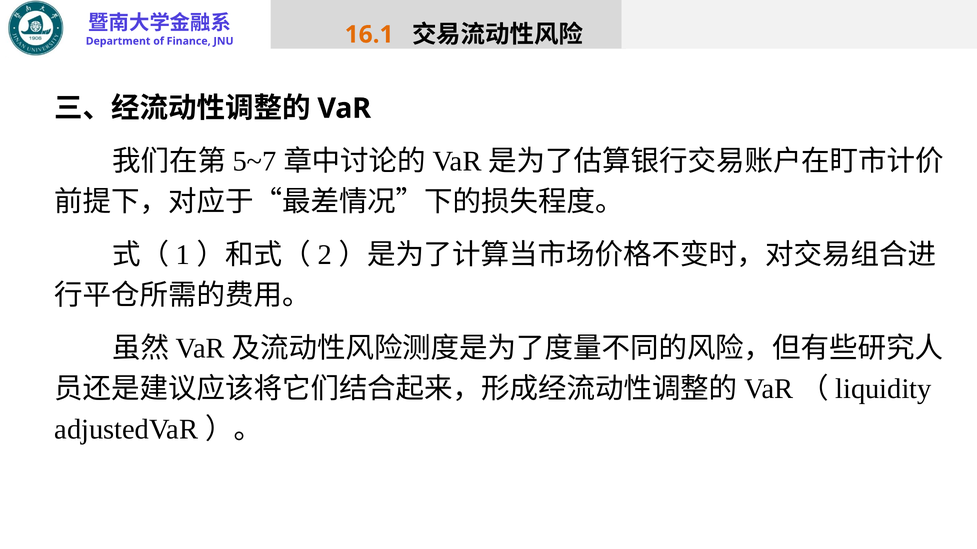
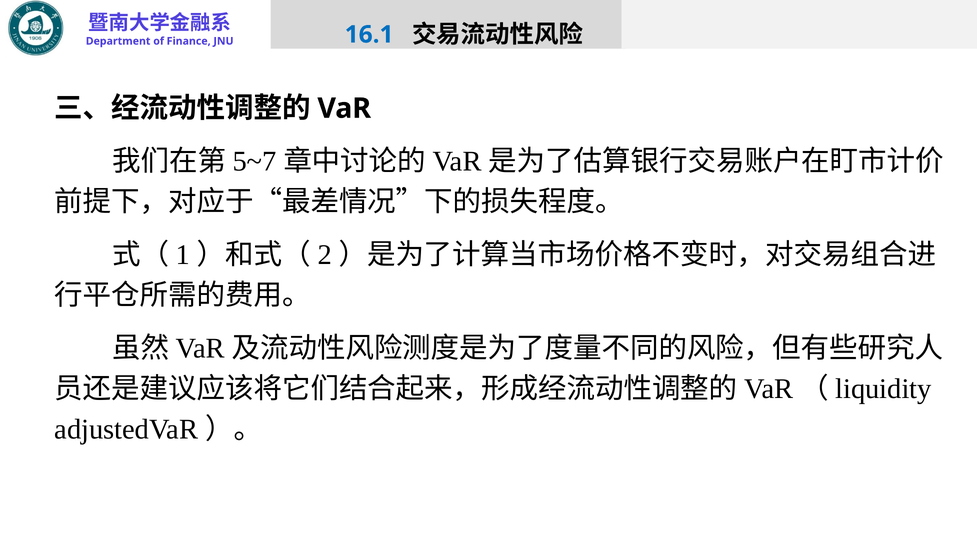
16.1 colour: orange -> blue (369, 35)
